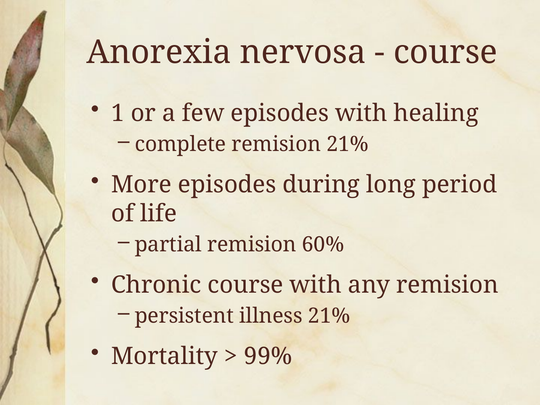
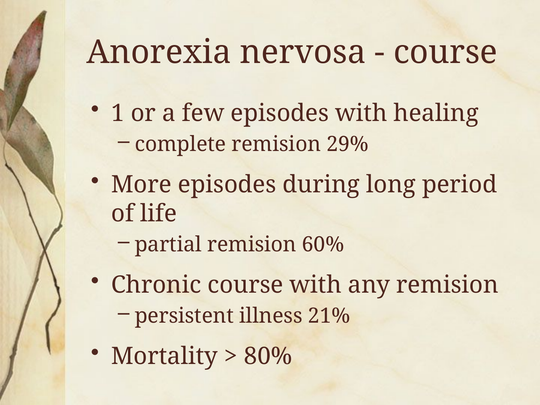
remision 21%: 21% -> 29% (348, 144)
99%: 99% -> 80% (268, 356)
